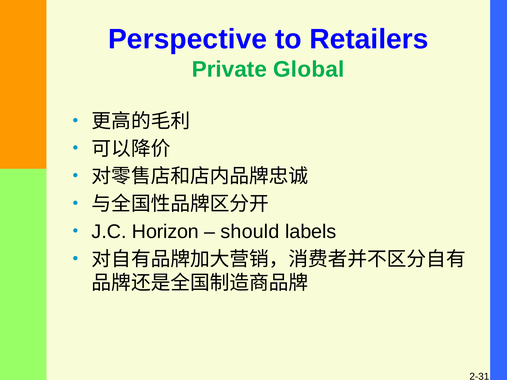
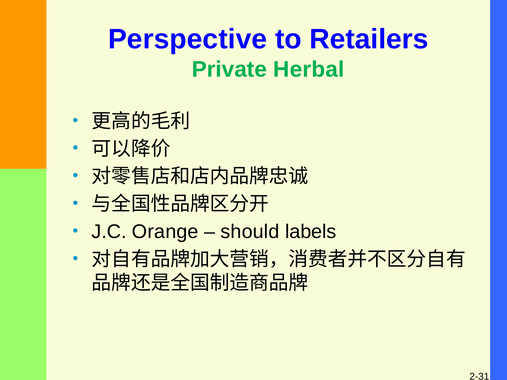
Global: Global -> Herbal (309, 69)
Horizon: Horizon -> Orange (165, 232)
